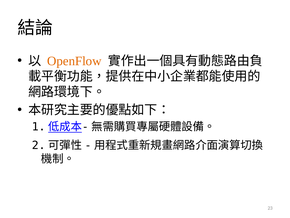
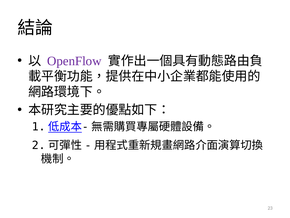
OpenFlow colour: orange -> purple (74, 61)
